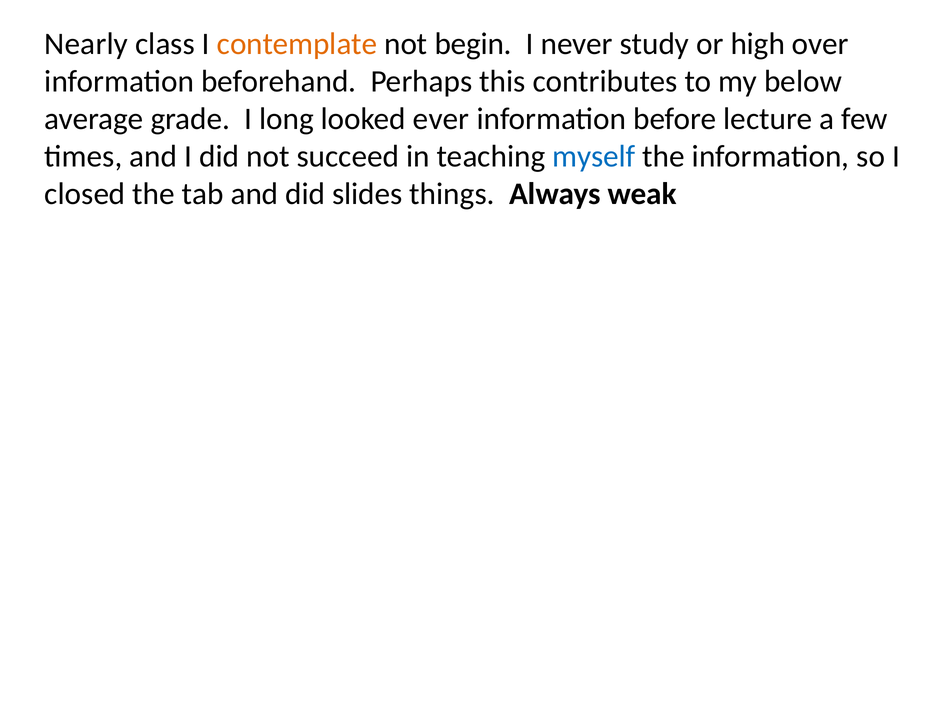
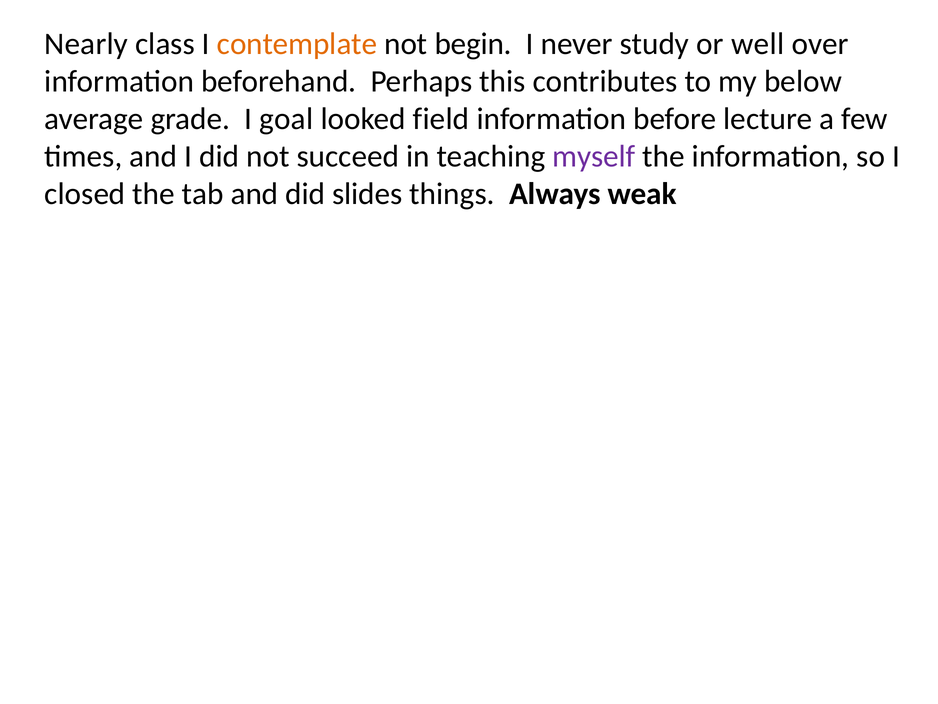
high: high -> well (758, 44)
long: long -> goal (286, 119)
ever: ever -> field (441, 119)
myself colour: blue -> purple (594, 156)
